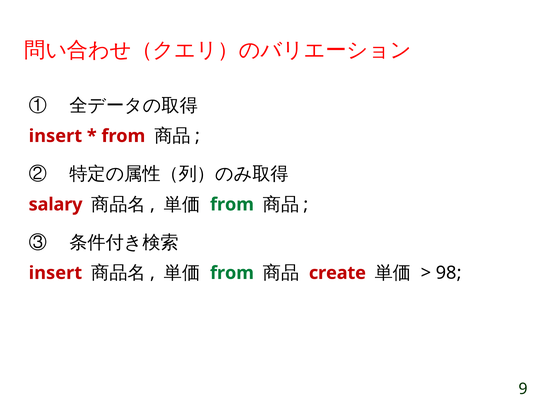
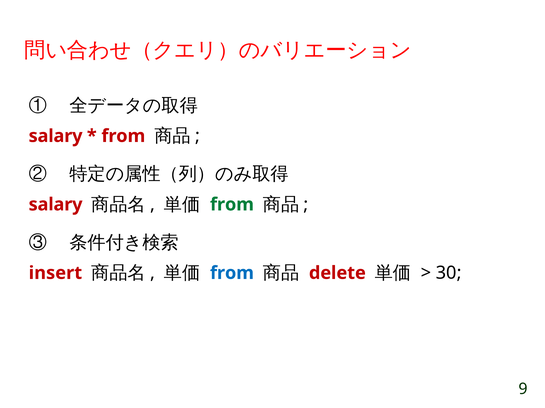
insert: insert -> salary (56, 136)
from colour: green -> blue (232, 273)
create: create -> delete (337, 273)
98: 98 -> 30 (449, 273)
